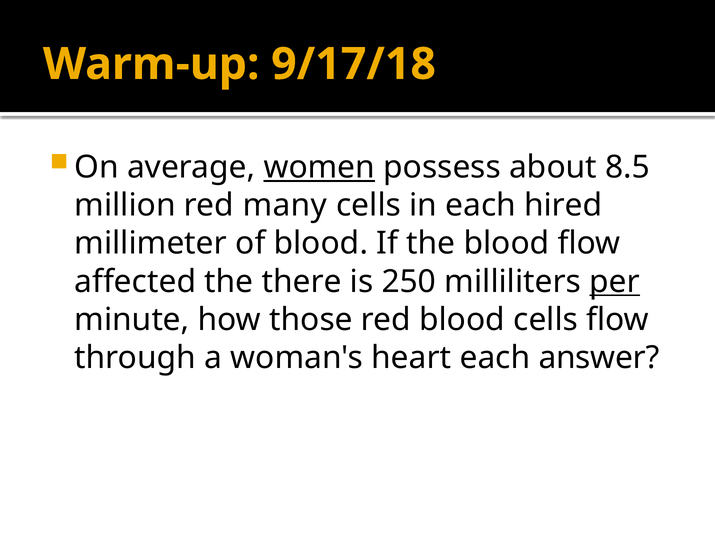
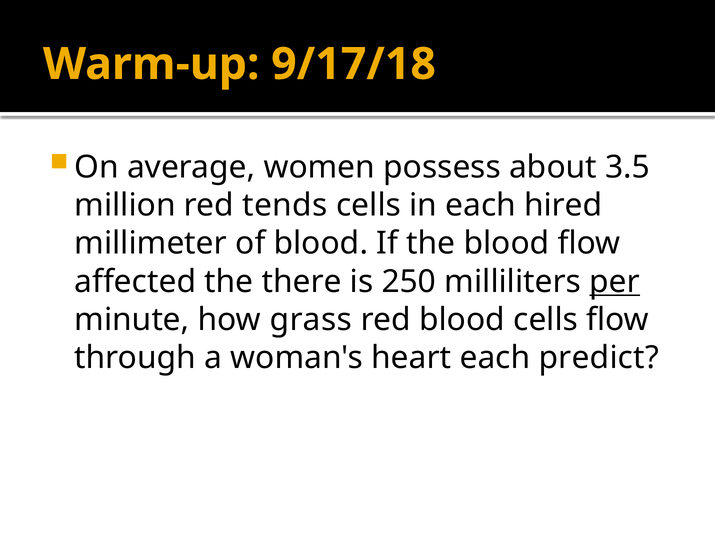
women underline: present -> none (319, 167)
8.5: 8.5 -> 3.5 (628, 167)
many: many -> tends (285, 205)
those: those -> grass (311, 320)
answer: answer -> predict (599, 358)
